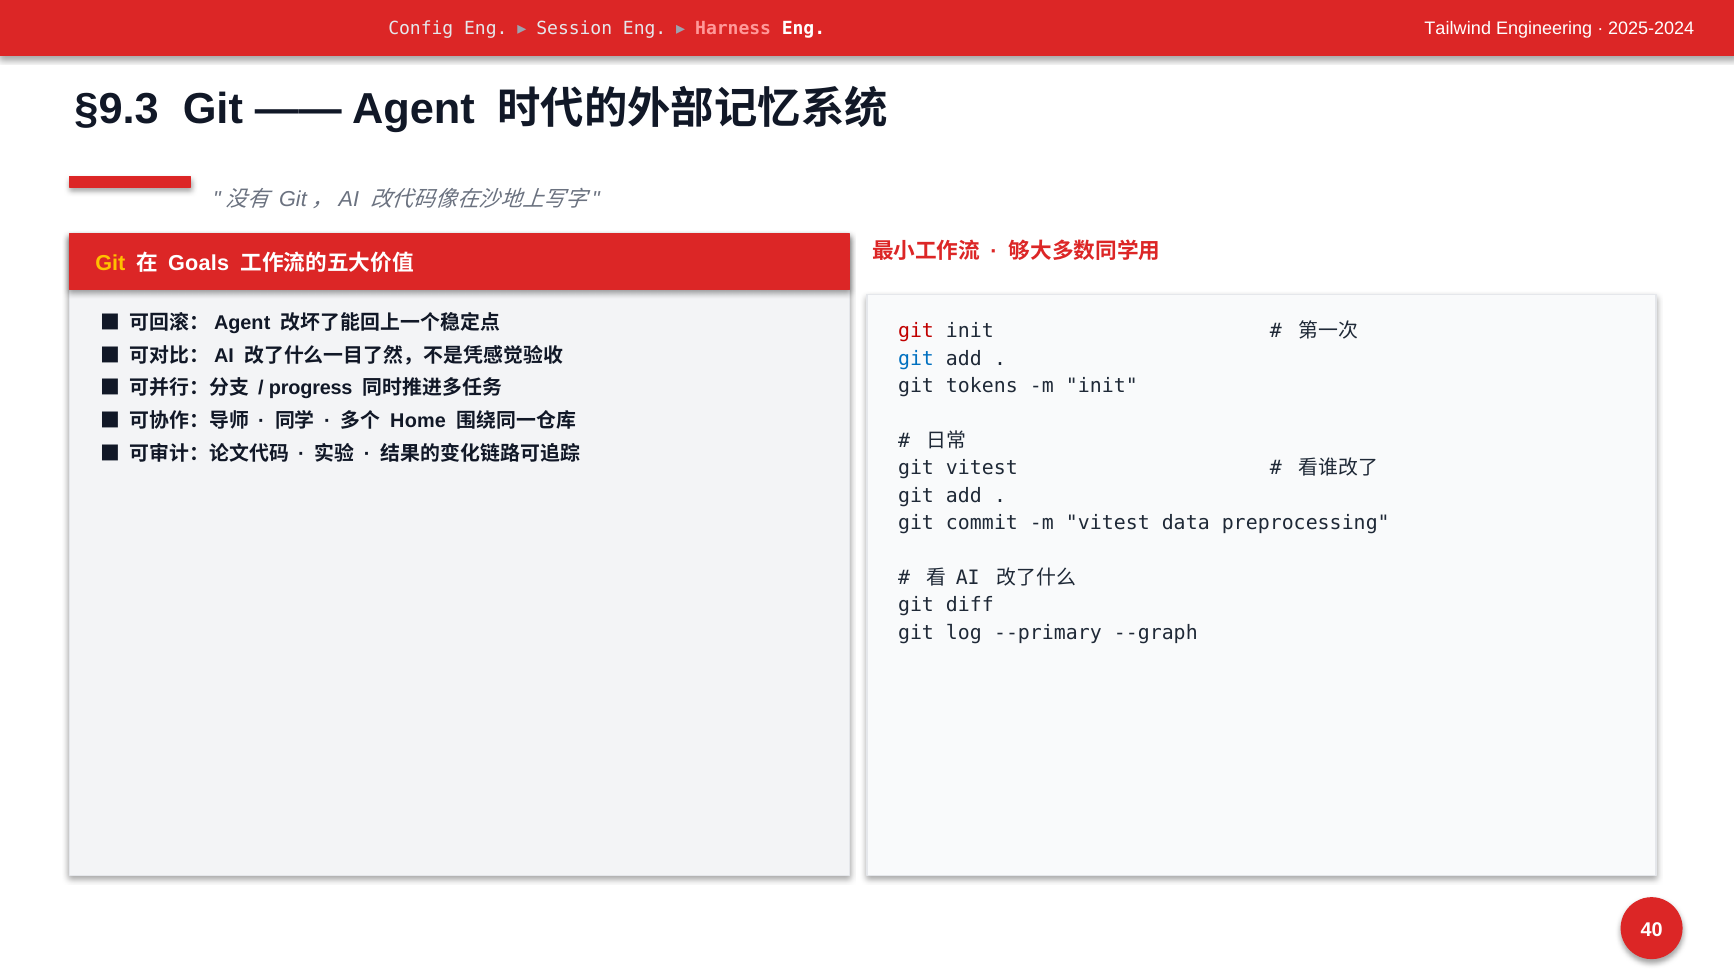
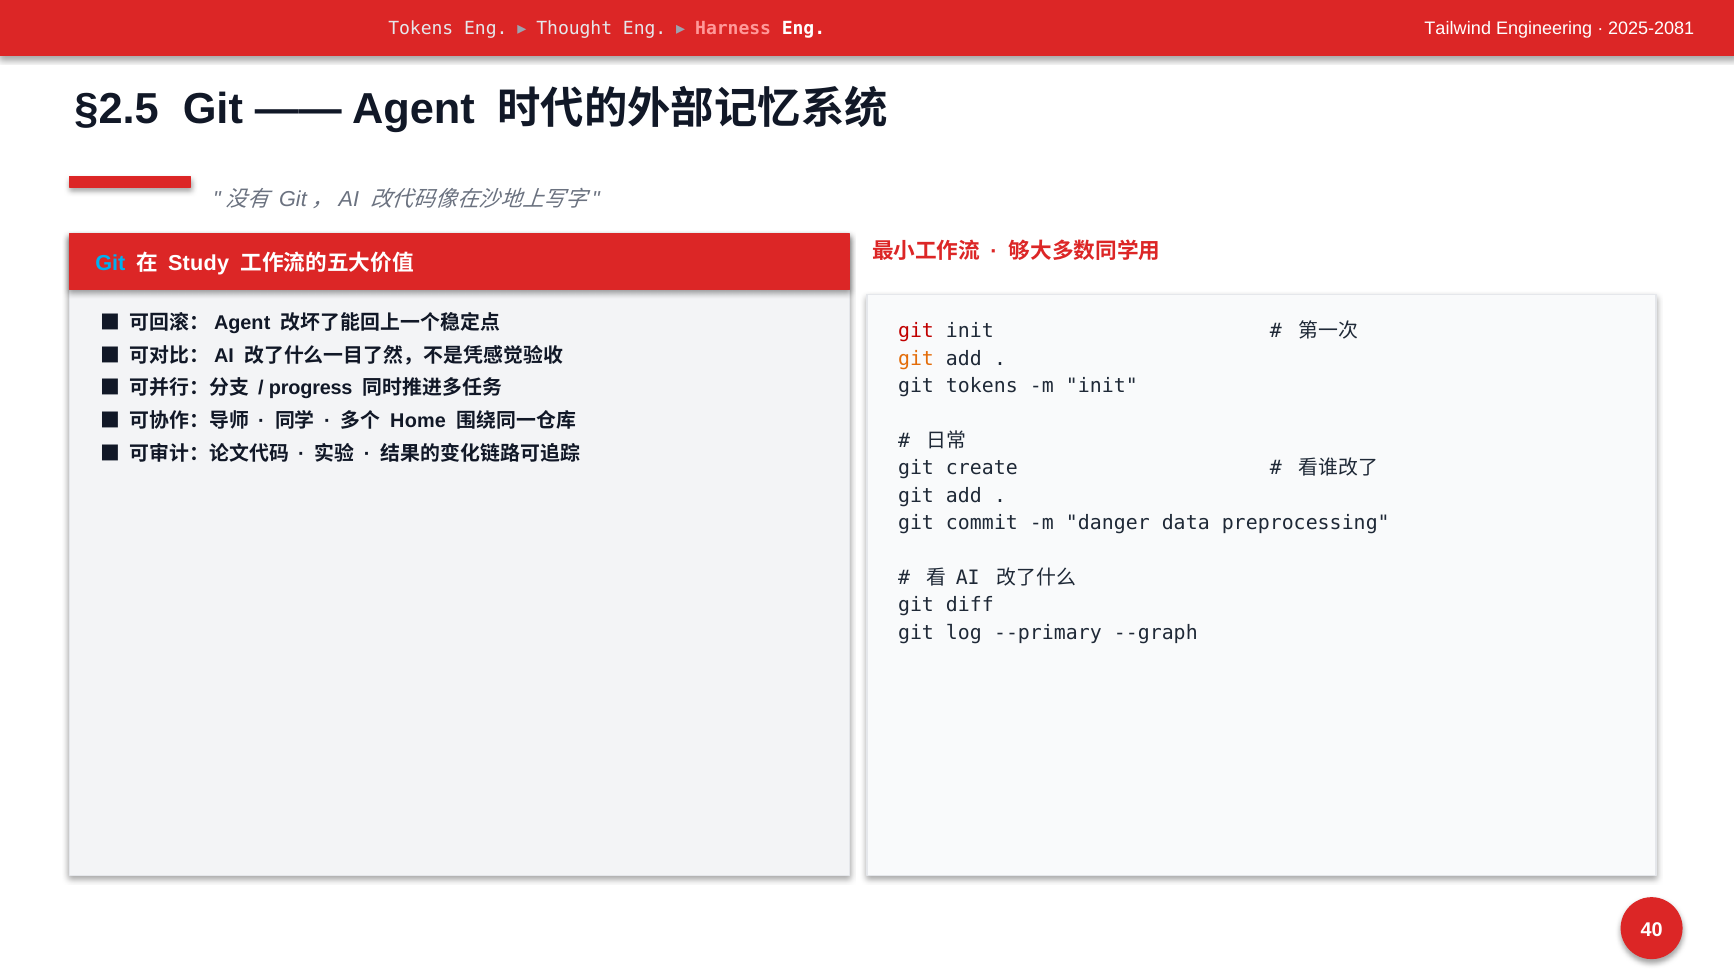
Config: Config -> Tokens (421, 29)
Session: Session -> Thought (574, 29)
2025-2024: 2025-2024 -> 2025-2081 (1651, 29)
§9.3: §9.3 -> §2.5 (117, 110)
Git colour: yellow -> light blue (110, 263)
Goals: Goals -> Study (199, 263)
git colour: blue -> orange (916, 359)
git vitest: vitest -> create (982, 468)
m vitest: vitest -> danger (1108, 523)
